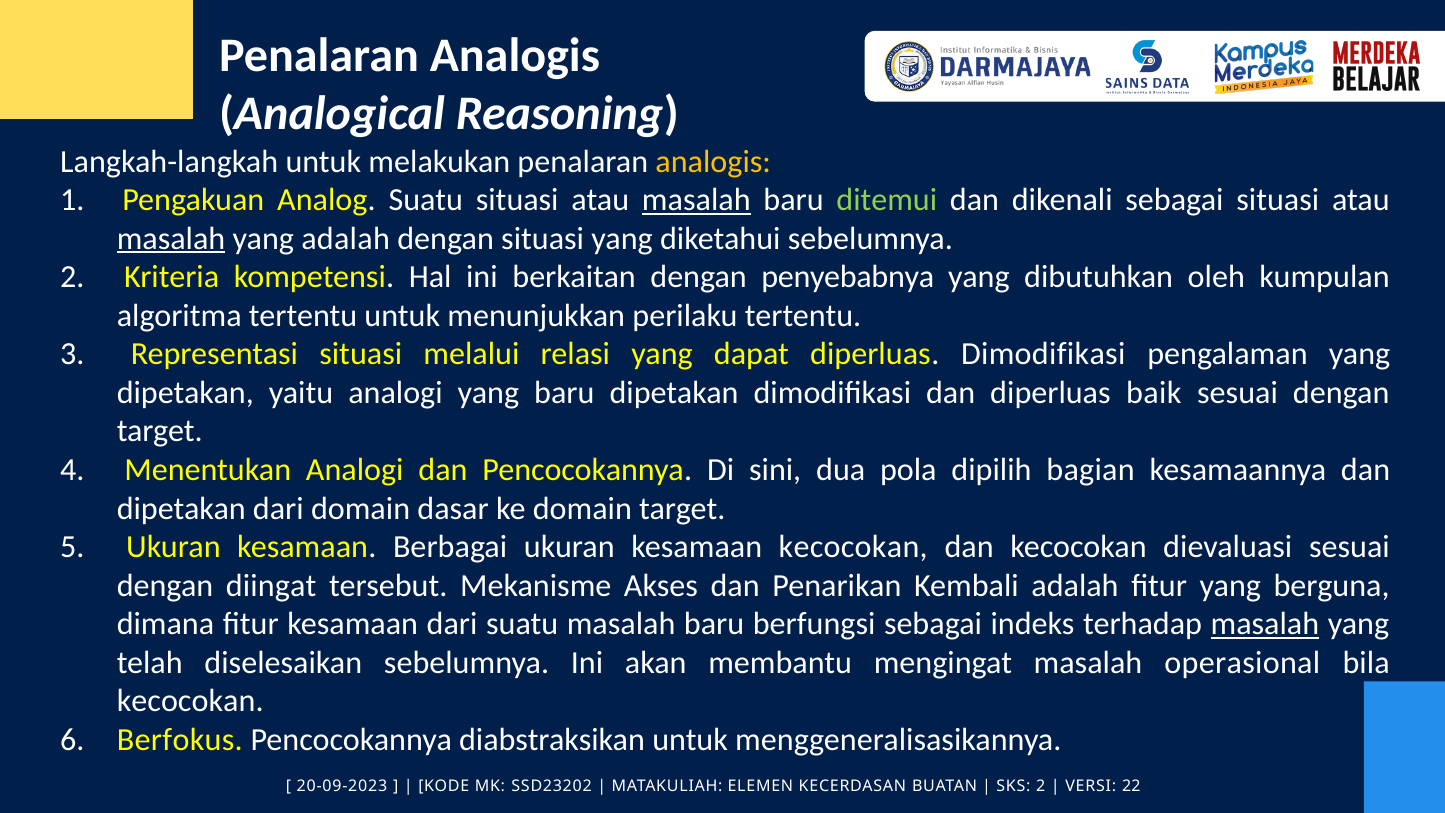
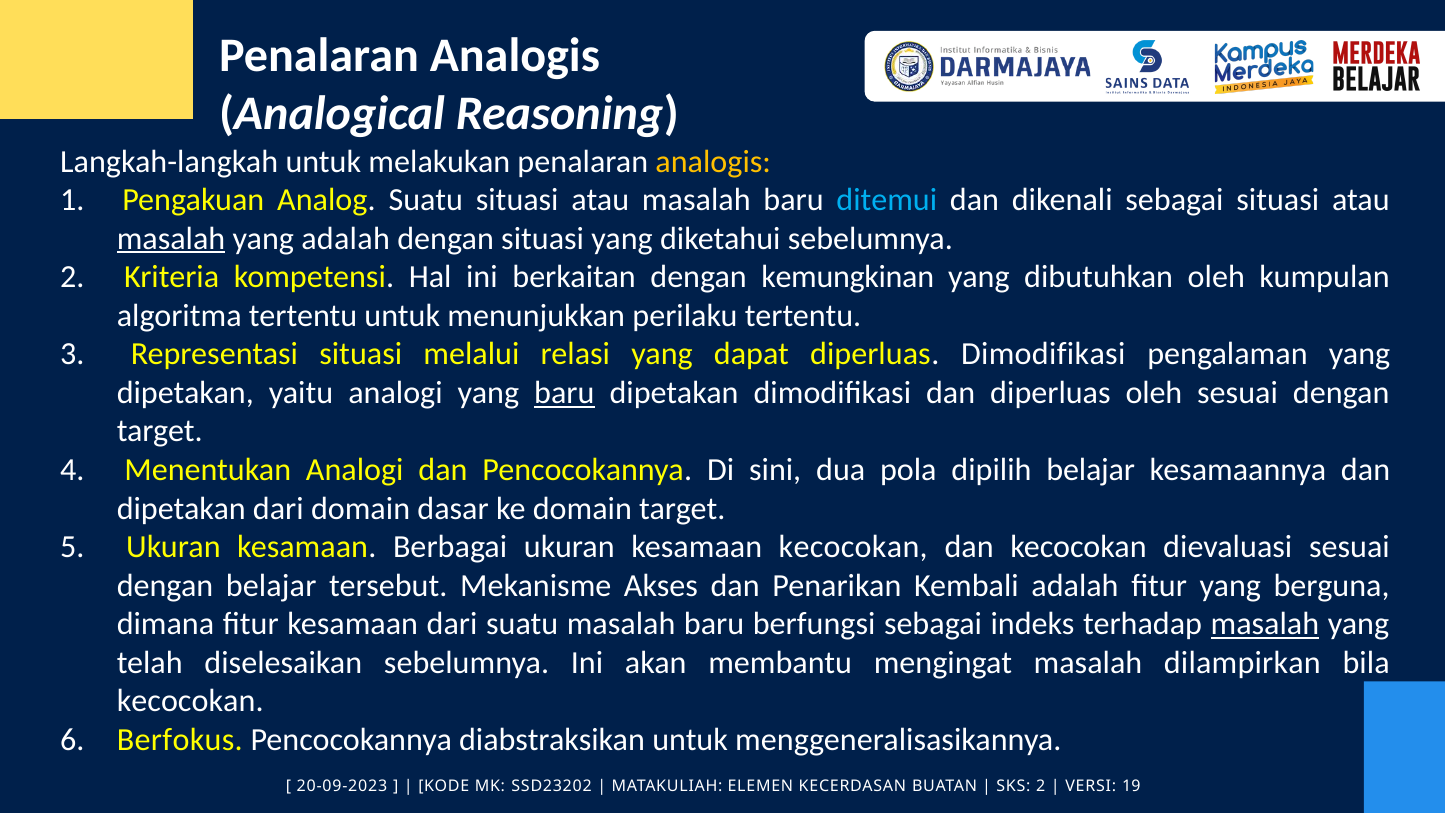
masalah underline: present -> none (696, 200)
ditemui colour: light green -> light blue (887, 200)
penyebabnya: penyebabnya -> kemungkinan (848, 277)
baru underline: none -> present (564, 393)
diperluas baik: baik -> oleh (1154, 393)
dipilih bagian: bagian -> belajar (1091, 470)
dengan diingat: diingat -> belajar (271, 585)
operasional: operasional -> dilampirkan (1242, 662)
22: 22 -> 19 (1131, 786)
